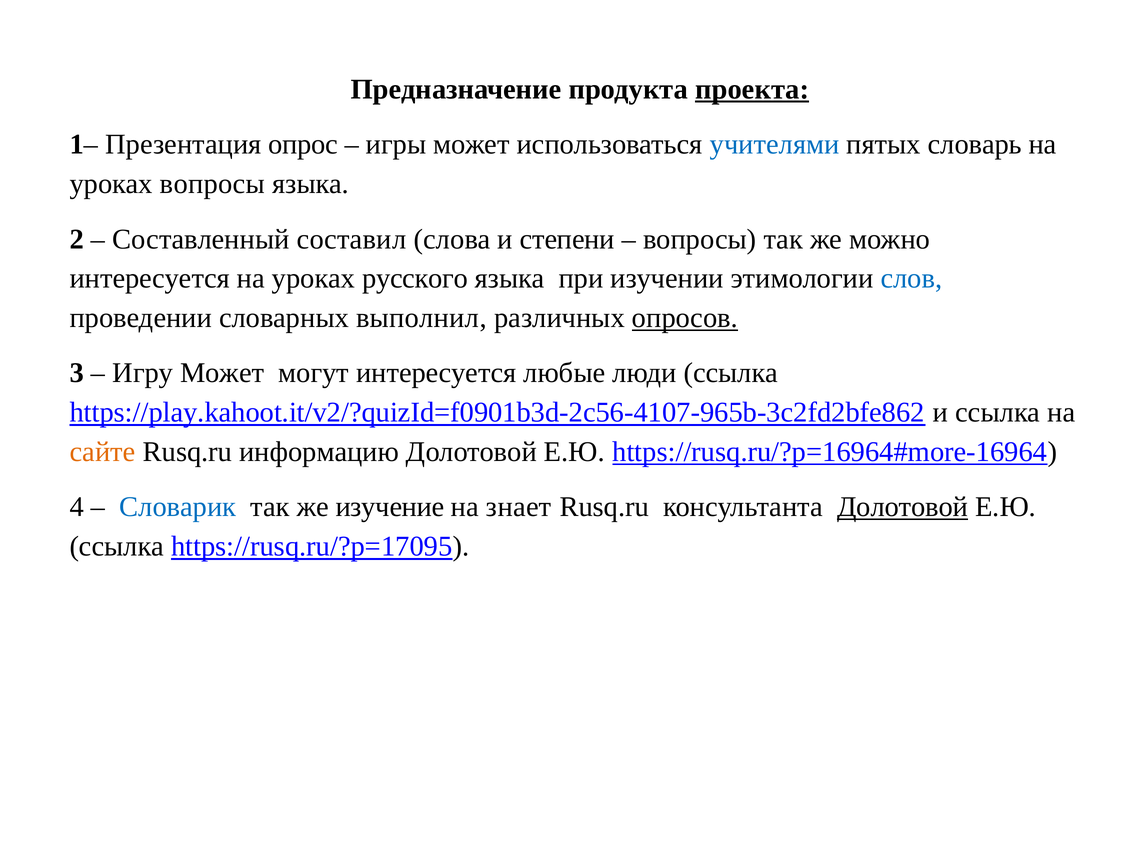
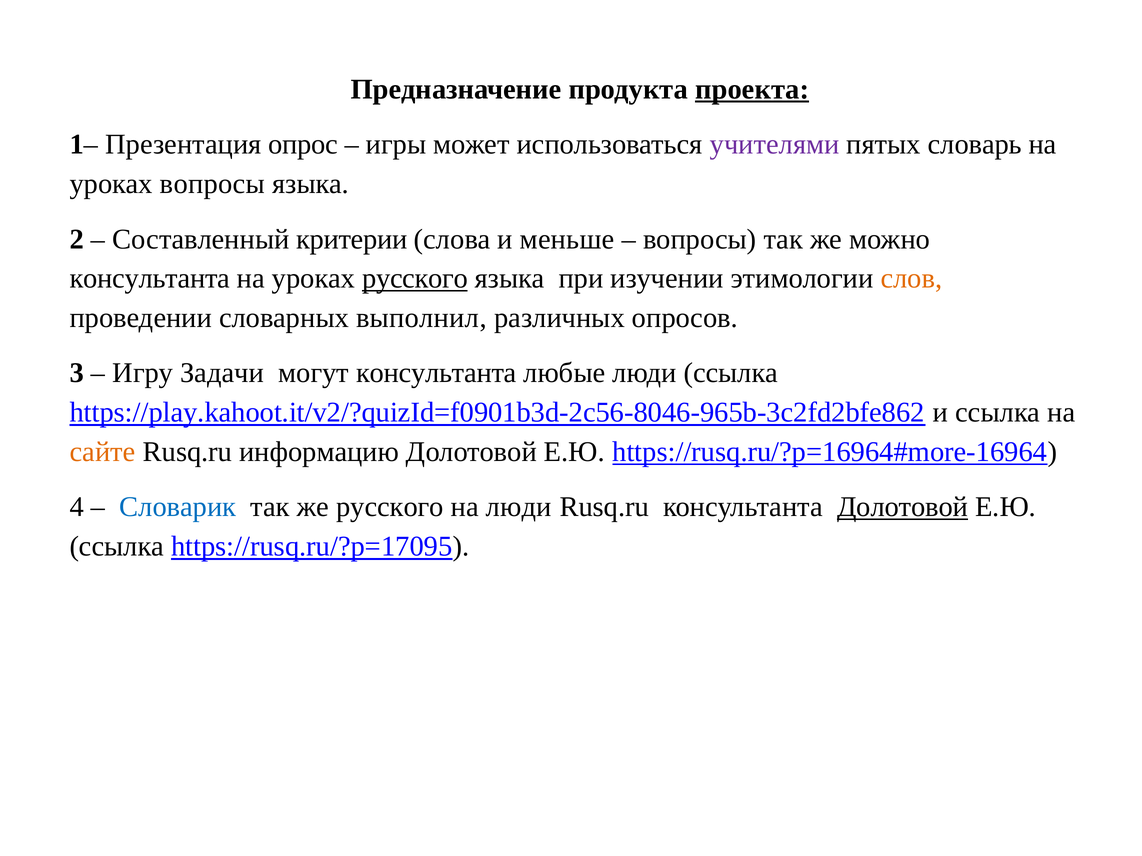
учителями colour: blue -> purple (775, 145)
составил: составил -> критерии (352, 239)
степени: степени -> меньше (567, 239)
интересуется: интересуется -> консультанта (150, 279)
русского underline: none -> present (415, 279)
слов colour: blue -> orange (911, 279)
опросов underline: present -> none (685, 318)
Игру Может: Может -> Задачи (222, 373)
могут интересуется: интересуется -> консультанта (436, 373)
https://play.kahoot.it/v2/?quizId=f0901b3d-2c56-4107-965b-3c2fd2bfe862: https://play.kahoot.it/v2/?quizId=f0901b3d-2c56-4107-965b-3c2fd2bfe862 -> https://play.kahoot.it/v2/?quizId=f0901b3d-2c56-8046-965b-3c2fd2bfe862 (497, 413)
же изучение: изучение -> русского (390, 507)
на знает: знает -> люди (519, 507)
